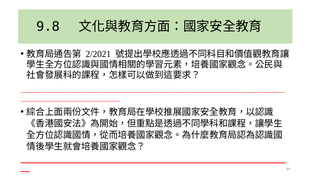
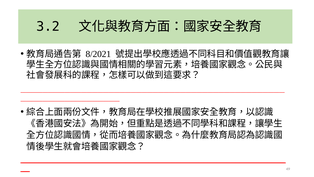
9.8: 9.8 -> 3.2 (48, 26)
2/2021: 2/2021 -> 8/2021 (98, 54)
